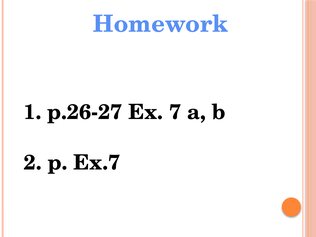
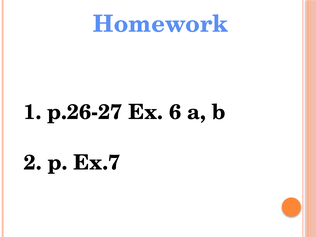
7: 7 -> 6 (175, 112)
